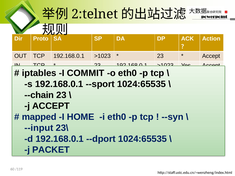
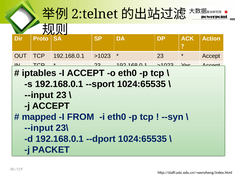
I COMMIT: COMMIT -> ACCEPT (86, 73)
--chain: --chain -> --input (39, 95)
HOME: HOME -> FROM (81, 117)
